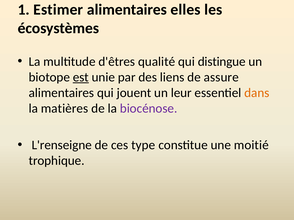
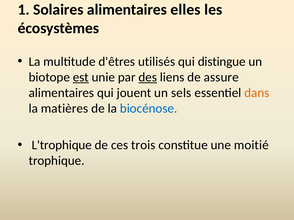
Estimer: Estimer -> Solaires (58, 10)
qualité: qualité -> utilisés (157, 62)
des underline: none -> present (148, 77)
leur: leur -> sels (181, 93)
biocénose colour: purple -> blue (149, 109)
L'renseigne: L'renseigne -> L'trophique (62, 145)
type: type -> trois (143, 145)
